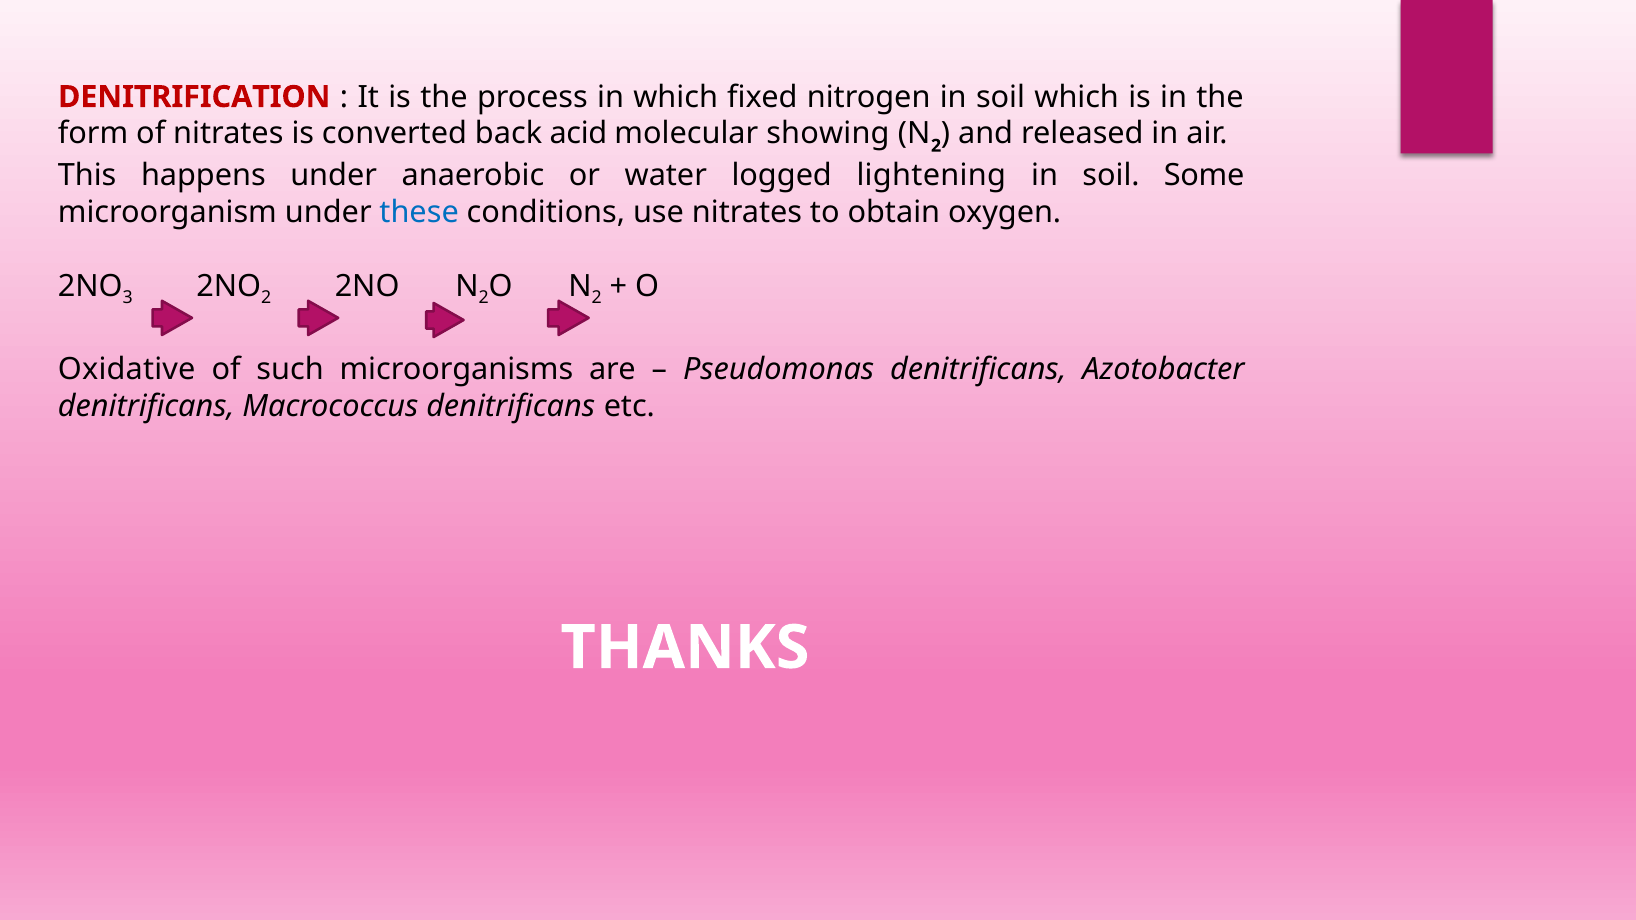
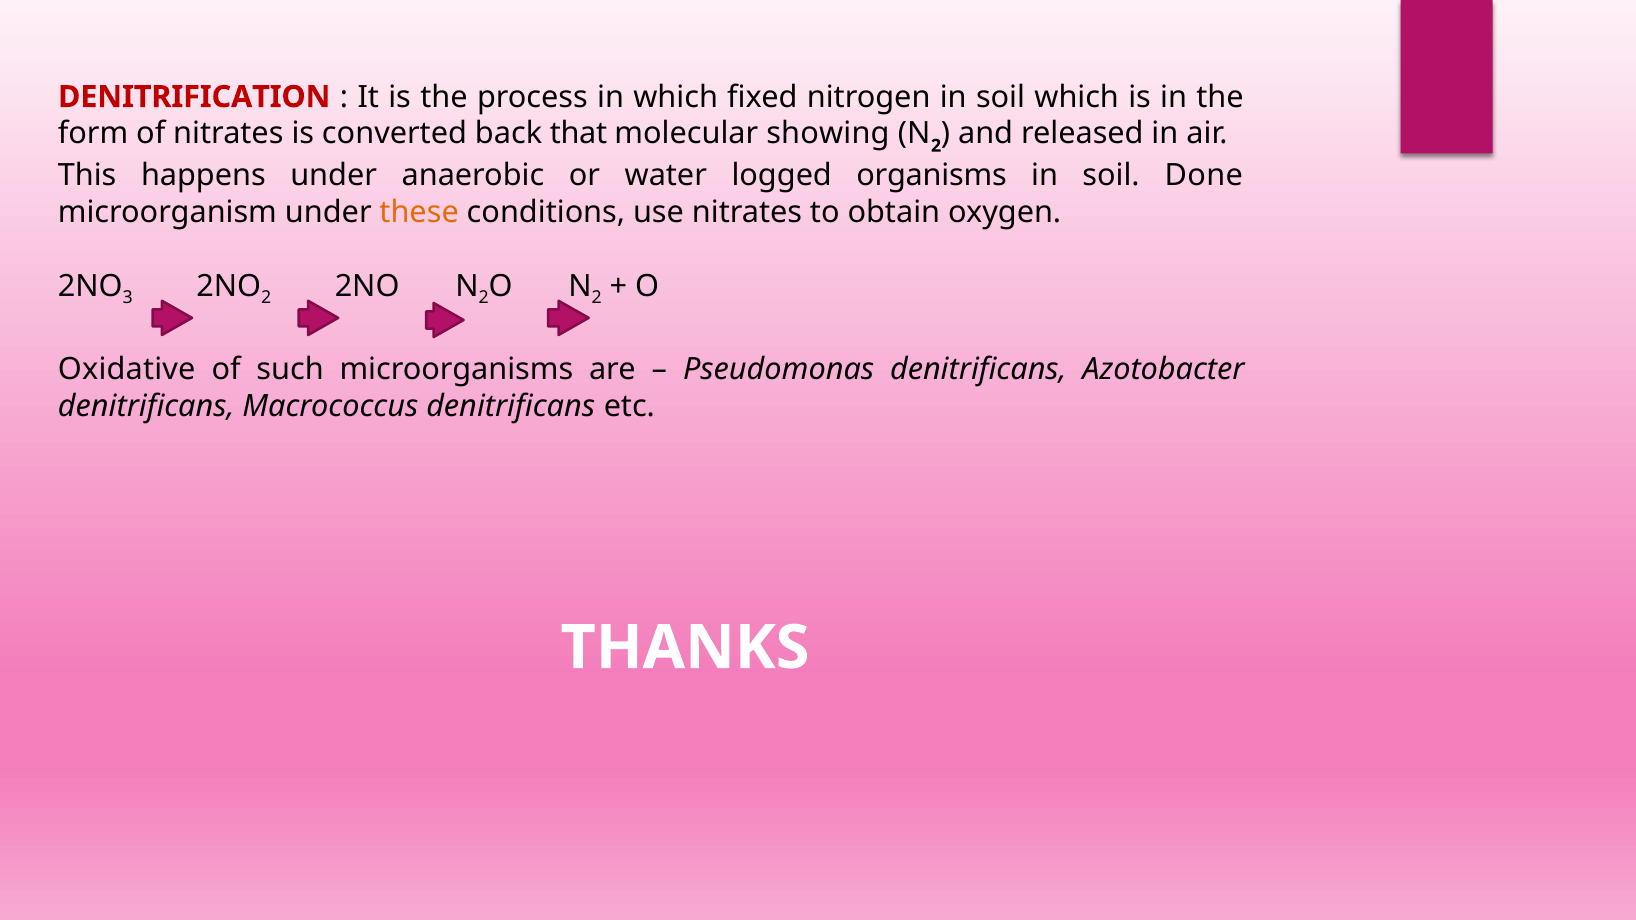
acid: acid -> that (578, 134)
lightening: lightening -> organisms (932, 176)
Some: Some -> Done (1204, 176)
these colour: blue -> orange (419, 212)
